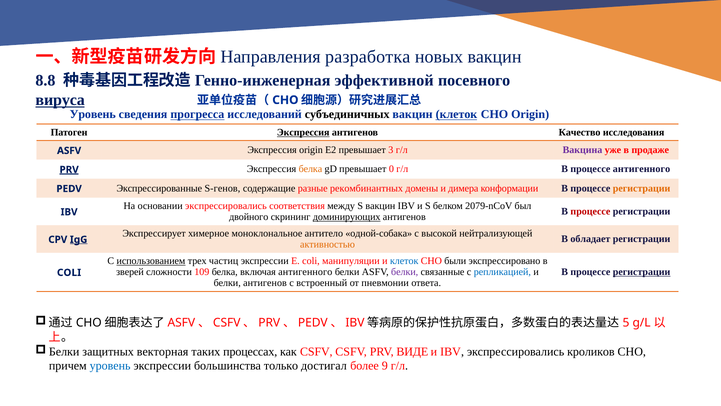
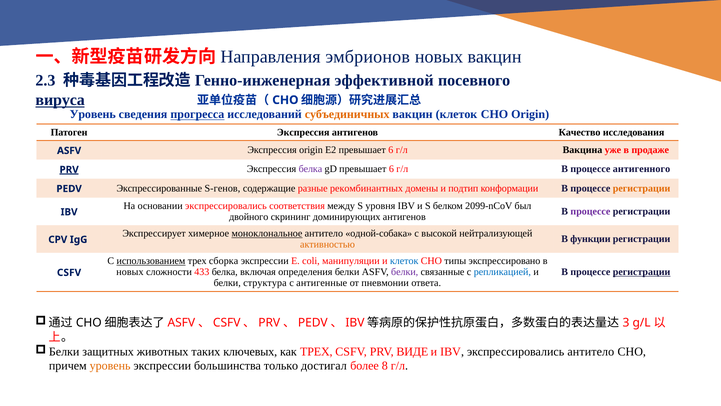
разработка: разработка -> эмбрионов (368, 57)
8.8: 8.8 -> 2.3 (45, 81)
субъединичных colour: black -> orange (347, 114)
клеток underline: present -> none (456, 114)
Экспрессия underline: present -> none (303, 132)
E2 превышает 3: 3 -> 6 (391, 150)
Вакцина colour: purple -> black (583, 150)
белка colour: orange -> purple (310, 169)
gD превышает 0: 0 -> 6 (391, 169)
димера: димера -> подтип (463, 188)
S вакцин: вакцин -> уровня (380, 206)
2079-nCoV: 2079-nCoV -> 2099-nCoV (489, 206)
процессе colour: red -> purple (590, 211)
доминирующих underline: present -> none (347, 217)
моноклональное underline: none -> present (267, 233)
обладает: обладает -> функции (590, 239)
IgG underline: present -> none (79, 239)
частиц: частиц -> сборка (224, 261)
были: были -> типы (455, 261)
зверей: зверей -> новых (130, 272)
109: 109 -> 433 (202, 272)
включая антигенного: антигенного -> определения (305, 272)
COLI: COLI -> CSFV (69, 272)
белки антигенов: антигенов -> структура (265, 283)
встроенный: встроенный -> антигенные (322, 283)
5: 5 -> 3 (626, 322)
векторная: векторная -> животных (163, 351)
процессах: процессах -> ключевых (250, 351)
как CSFV: CSFV -> ТРЕХ (316, 351)
экспрессировались кроликов: кроликов -> антитело (591, 351)
уровень colour: blue -> orange (110, 366)
9: 9 -> 8 (385, 366)
